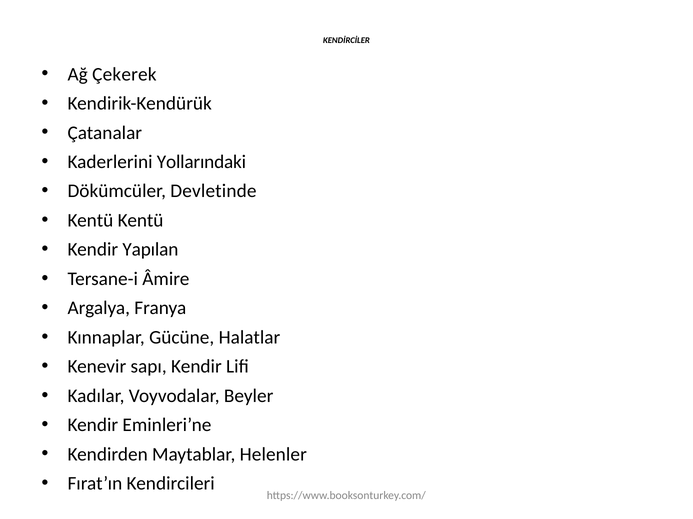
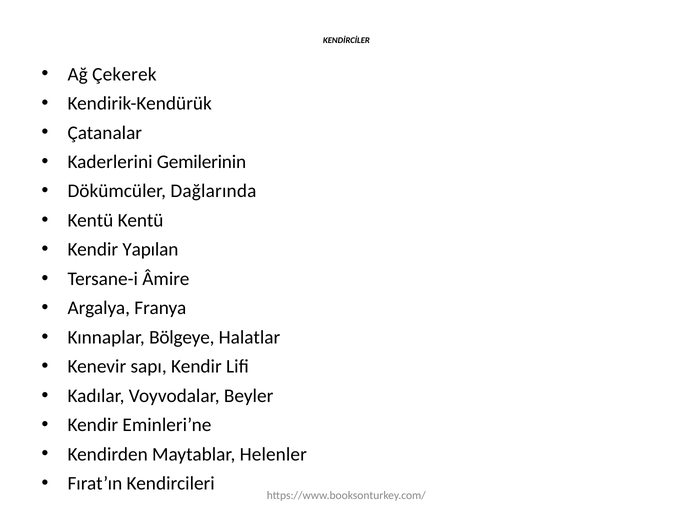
Yollarındaki: Yollarındaki -> Gemilerinin (201, 162)
Devletinde: Devletinde -> Dağlarında (213, 191)
Gücüne: Gücüne -> Bölgeye (182, 338)
